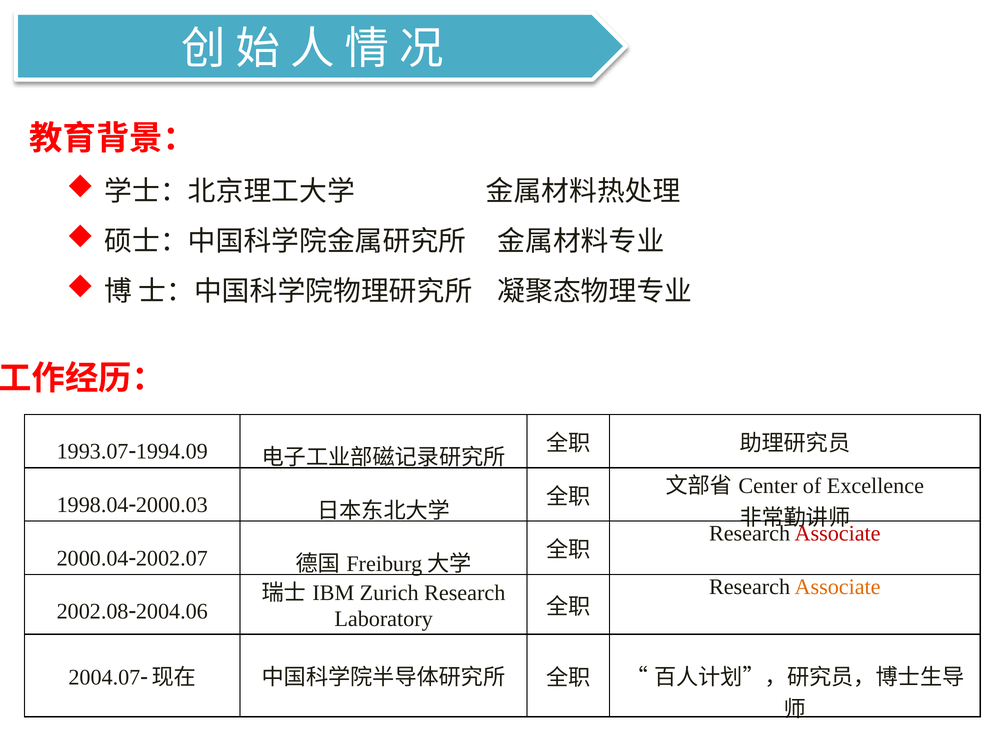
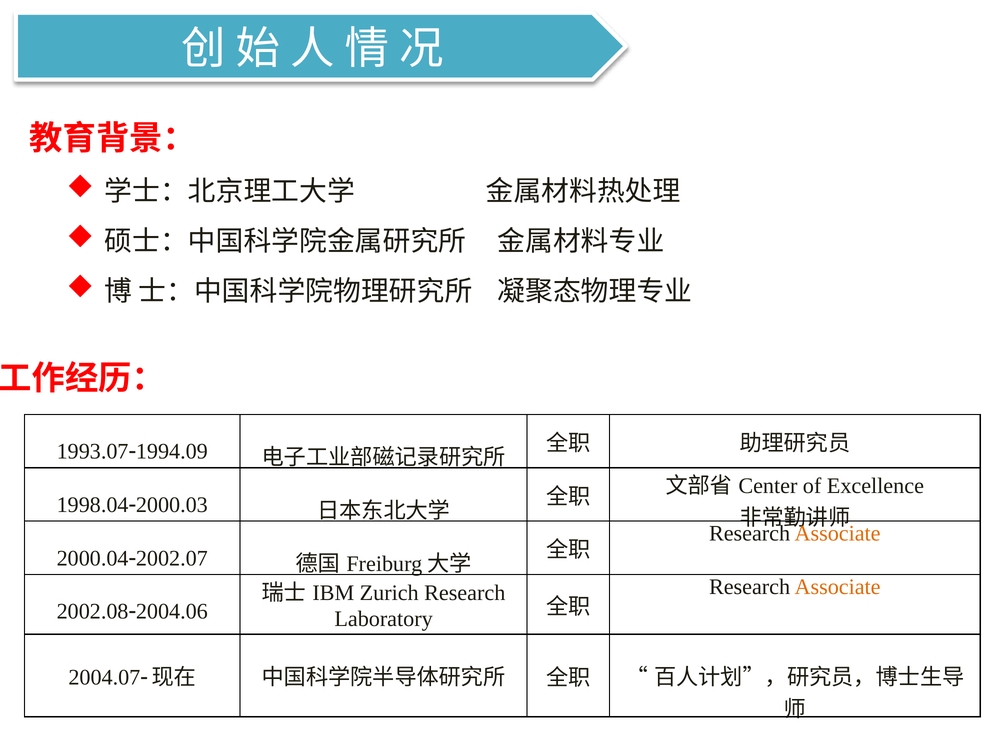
Associate colour: red -> orange (838, 534)
